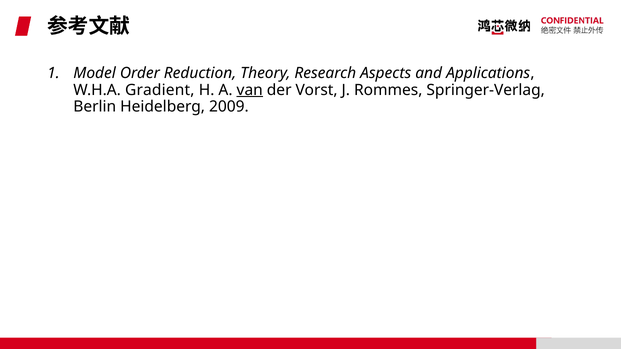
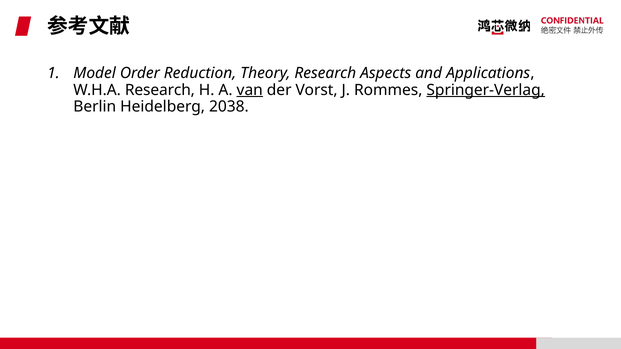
W.H.A Gradient: Gradient -> Research (160, 90)
Springer-Verlag underline: none -> present (486, 90)
2009: 2009 -> 2038 (229, 107)
